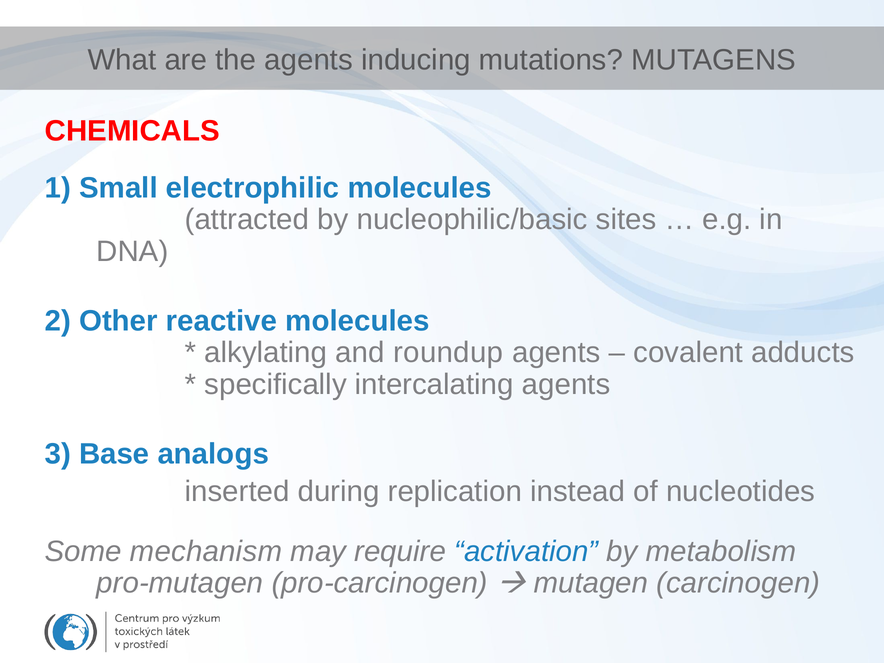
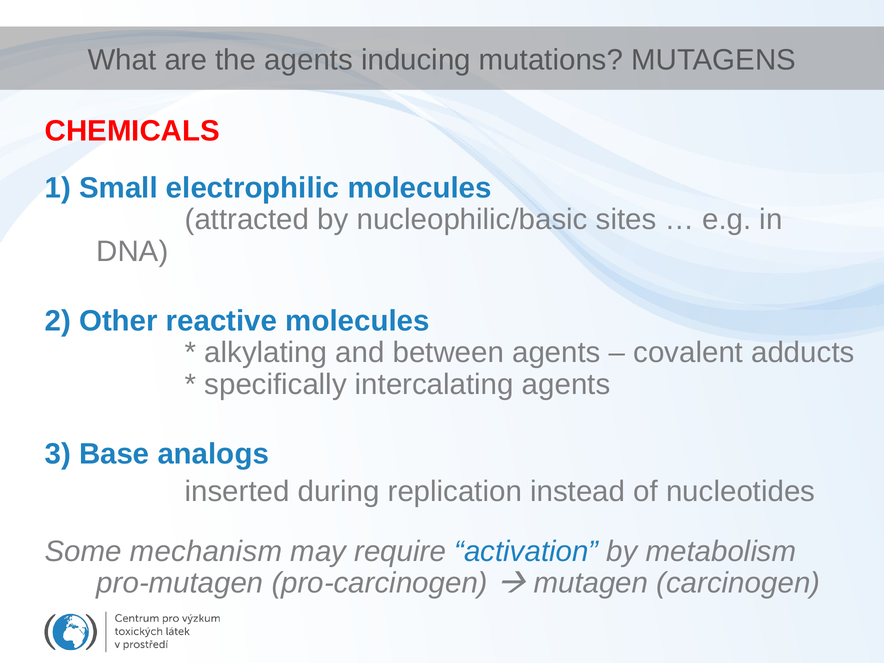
roundup: roundup -> between (448, 353)
